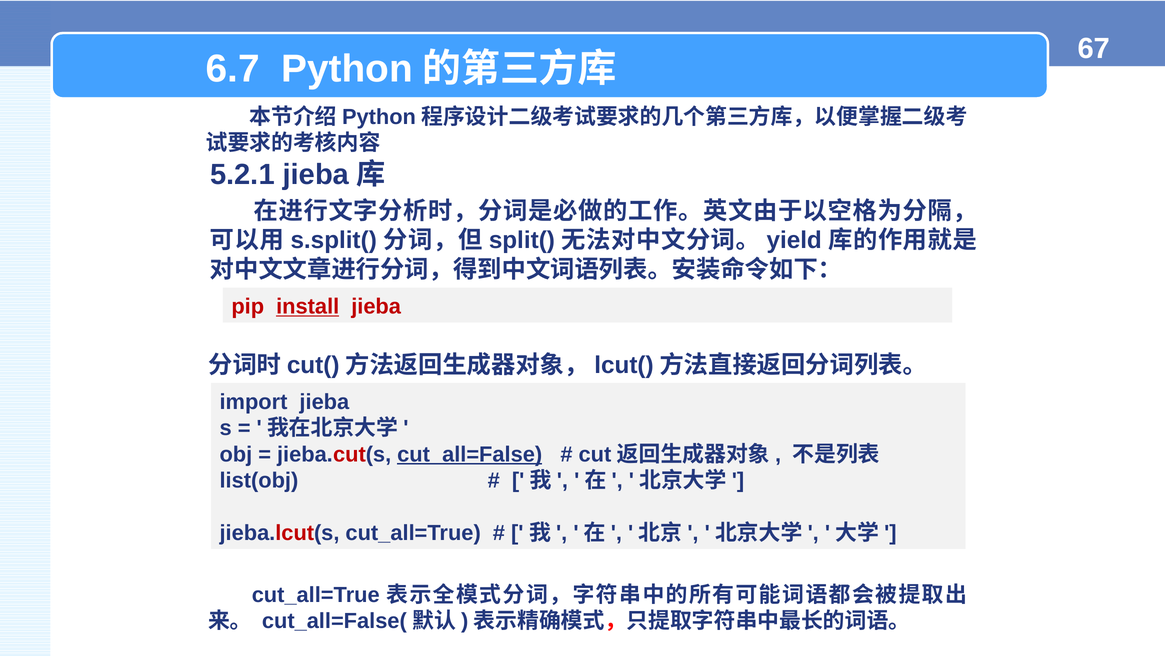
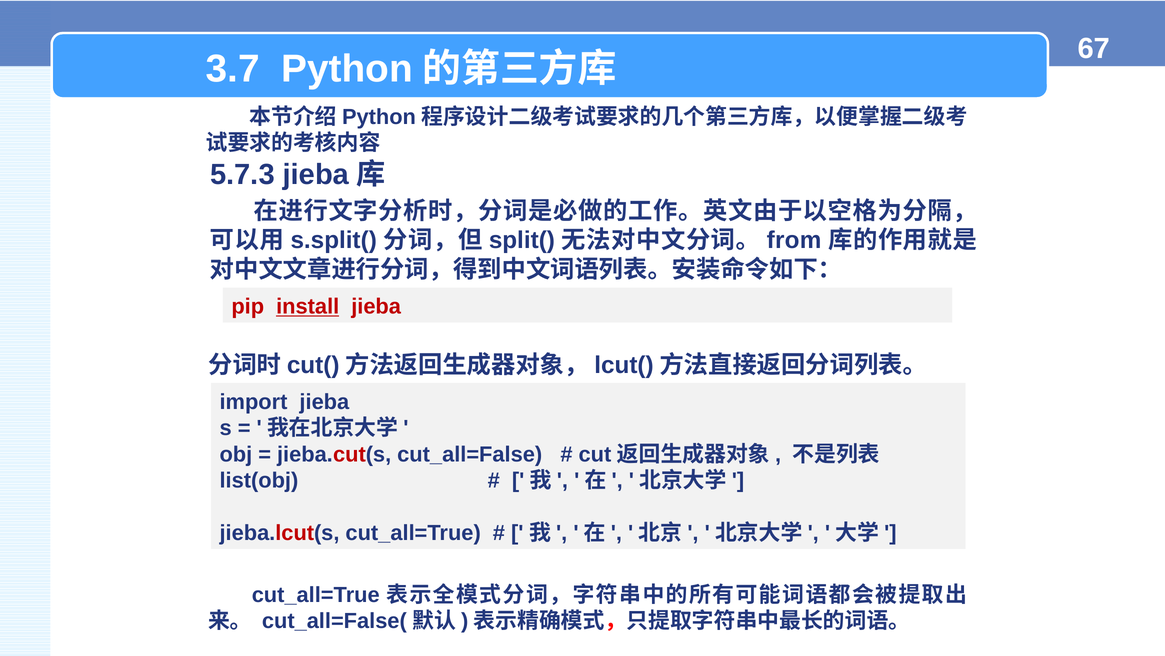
6.7: 6.7 -> 3.7 (233, 69)
5.2.1: 5.2.1 -> 5.7.3 (242, 175)
yield: yield -> from (794, 240)
cut_all=False underline: present -> none (470, 454)
